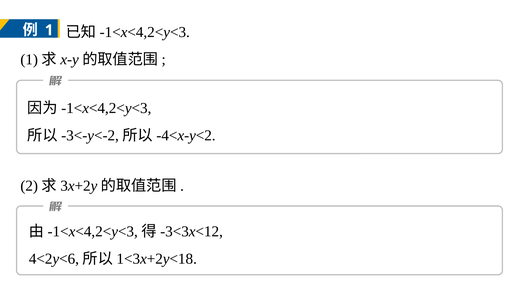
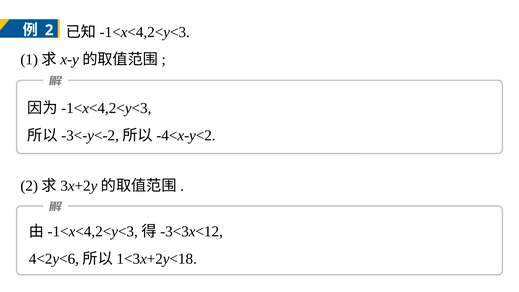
1: 1 -> 2 (49, 30)
